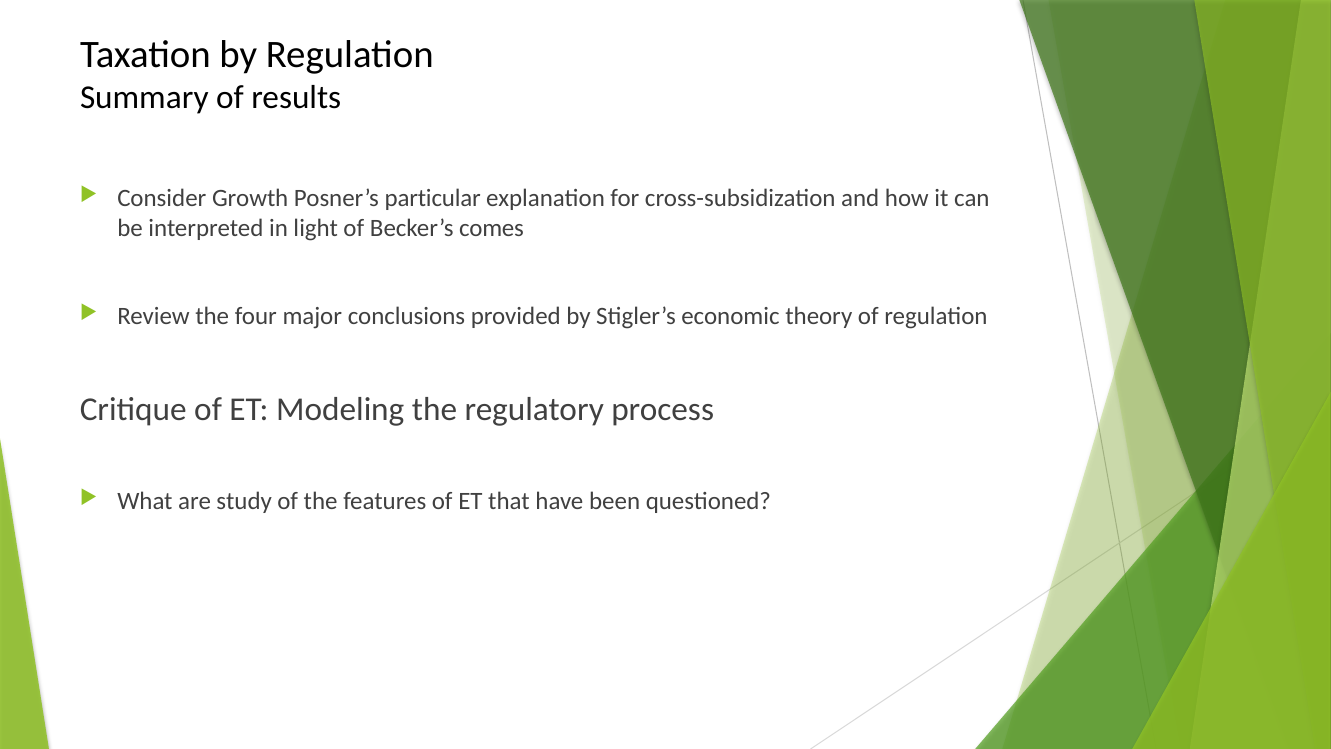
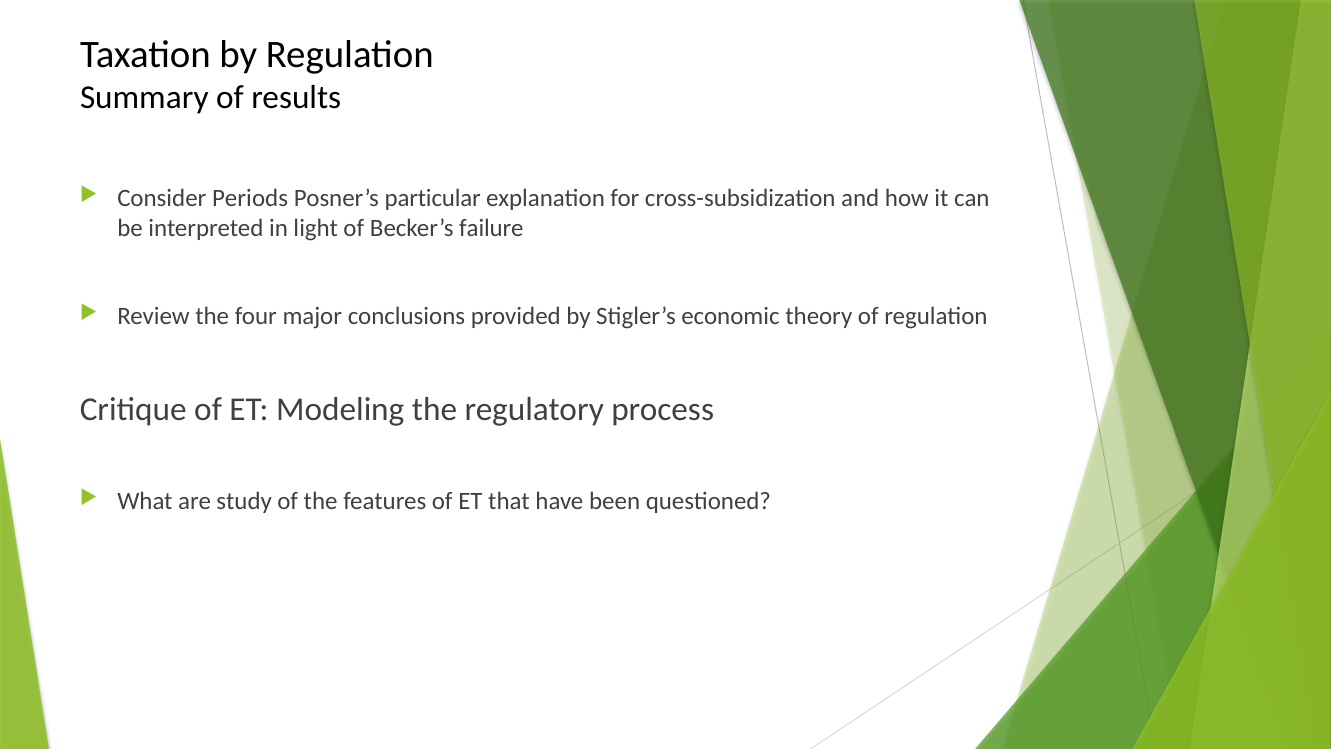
Growth: Growth -> Periods (250, 198)
comes: comes -> failure (491, 228)
